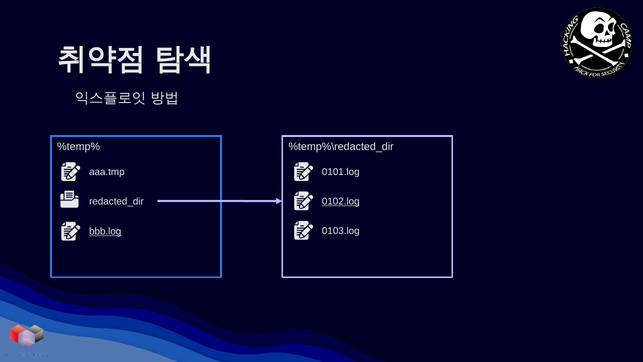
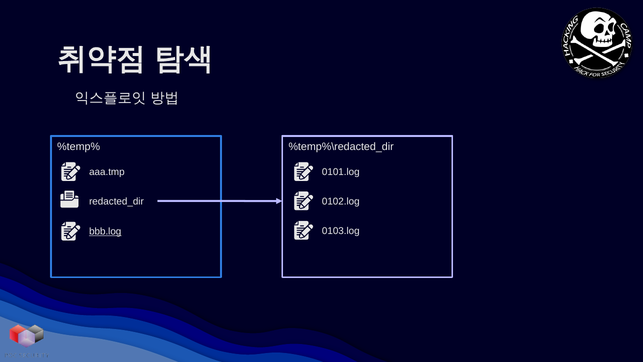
0102.log underline: present -> none (341, 201)
